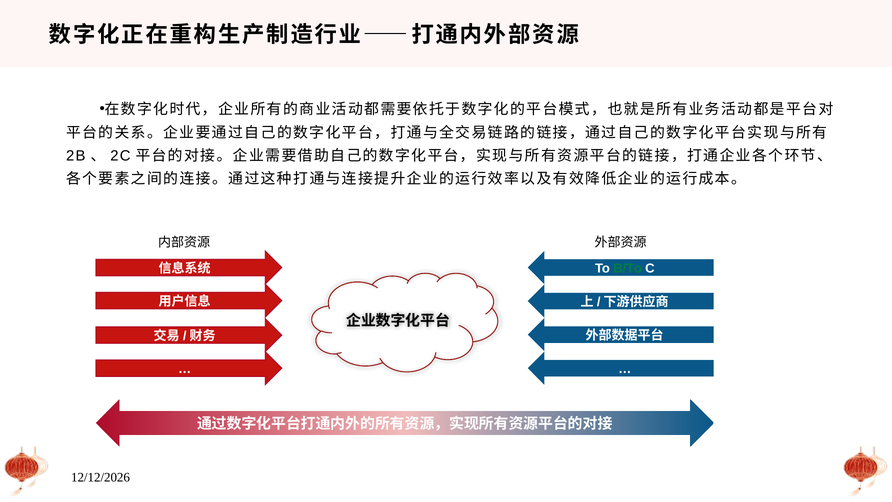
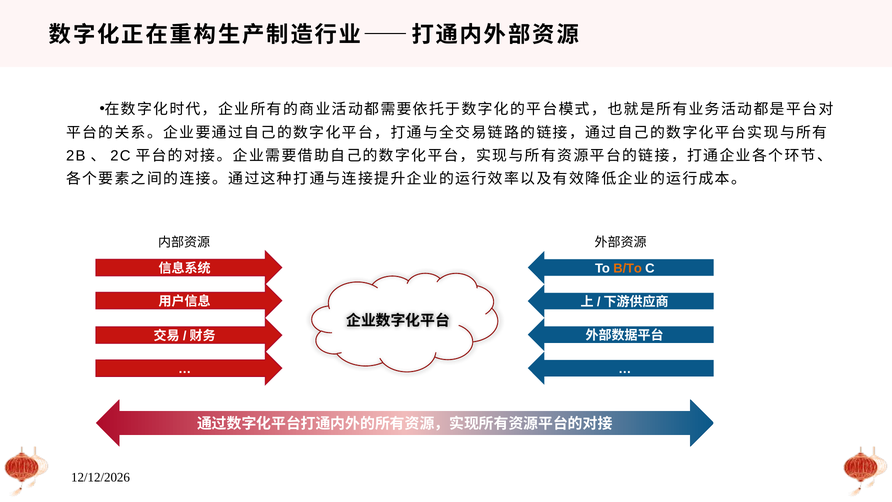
B/To colour: green -> orange (628, 268)
